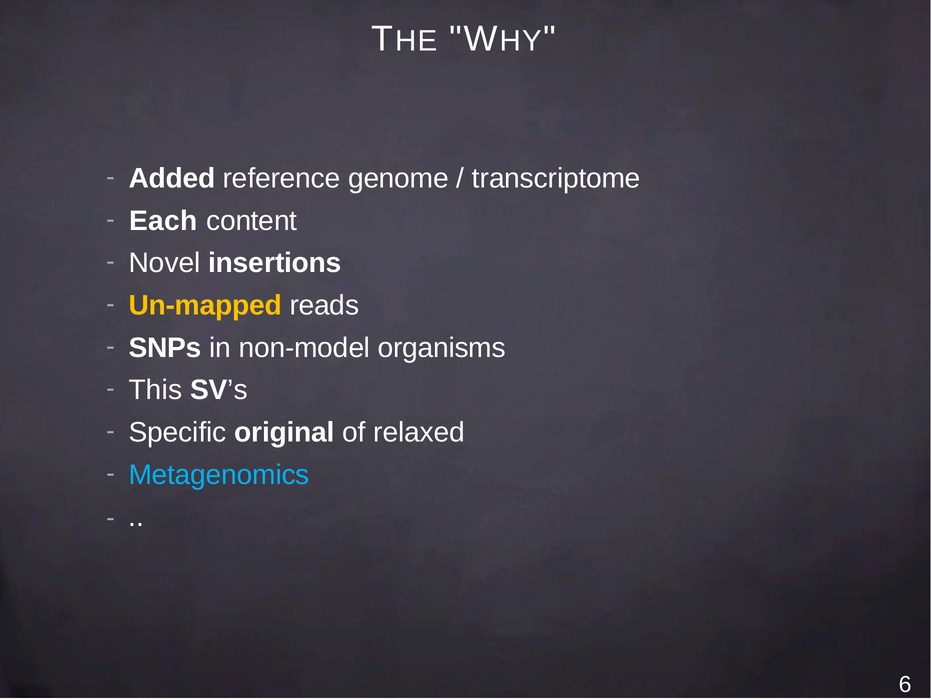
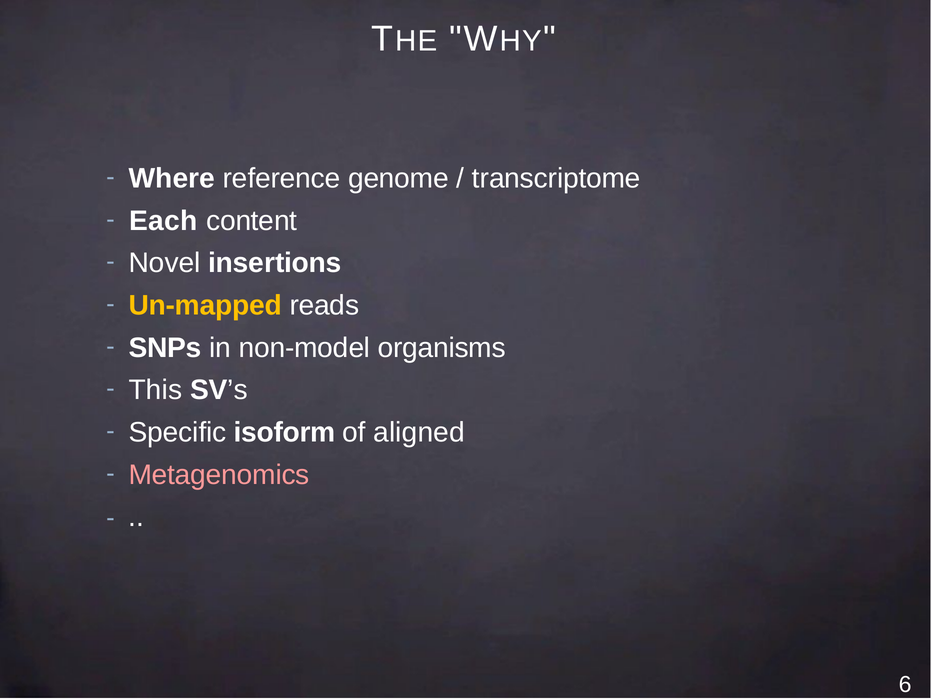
Added: Added -> Where (172, 178)
original: original -> isoform (285, 432)
relaxed: relaxed -> aligned (419, 432)
Metagenomics colour: light blue -> pink (219, 475)
